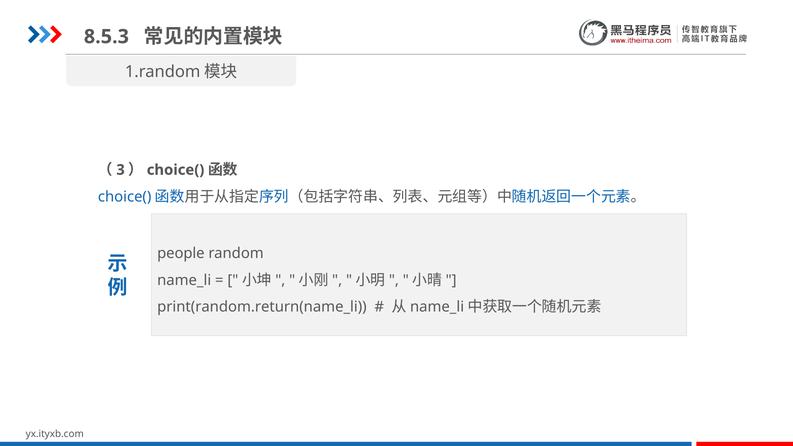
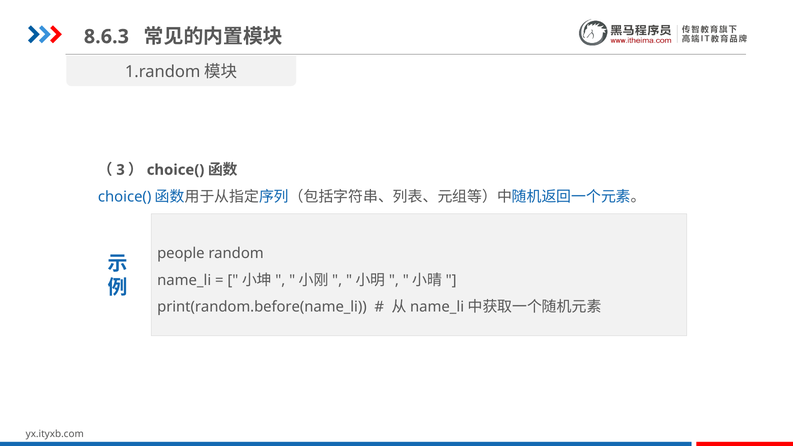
8.5.3: 8.5.3 -> 8.6.3 (106, 37)
print(random.return(name_li: print(random.return(name_li -> print(random.before(name_li (262, 307)
